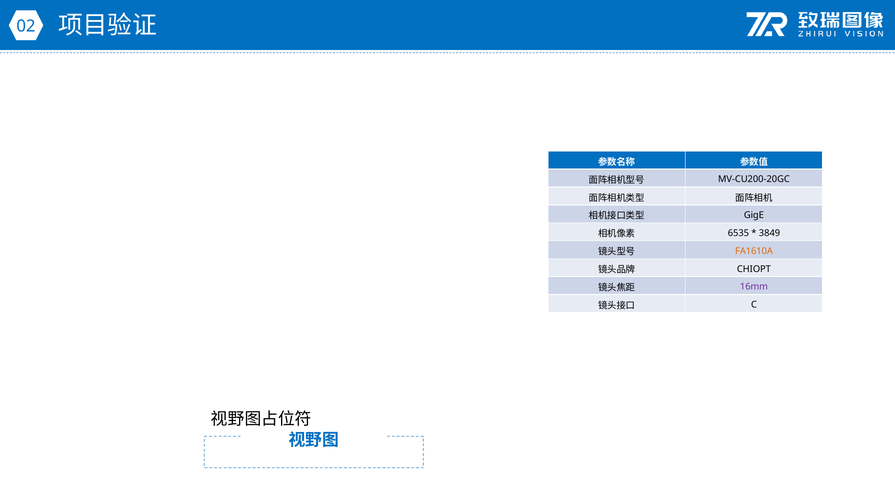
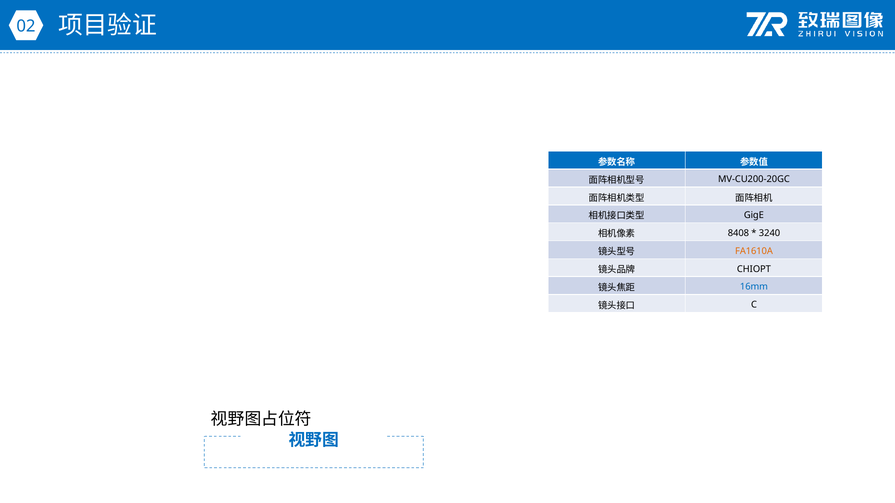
6535: 6535 -> 8408 (738, 233)
3849: 3849 -> 3240 (770, 233)
16mm colour: purple -> blue (754, 287)
